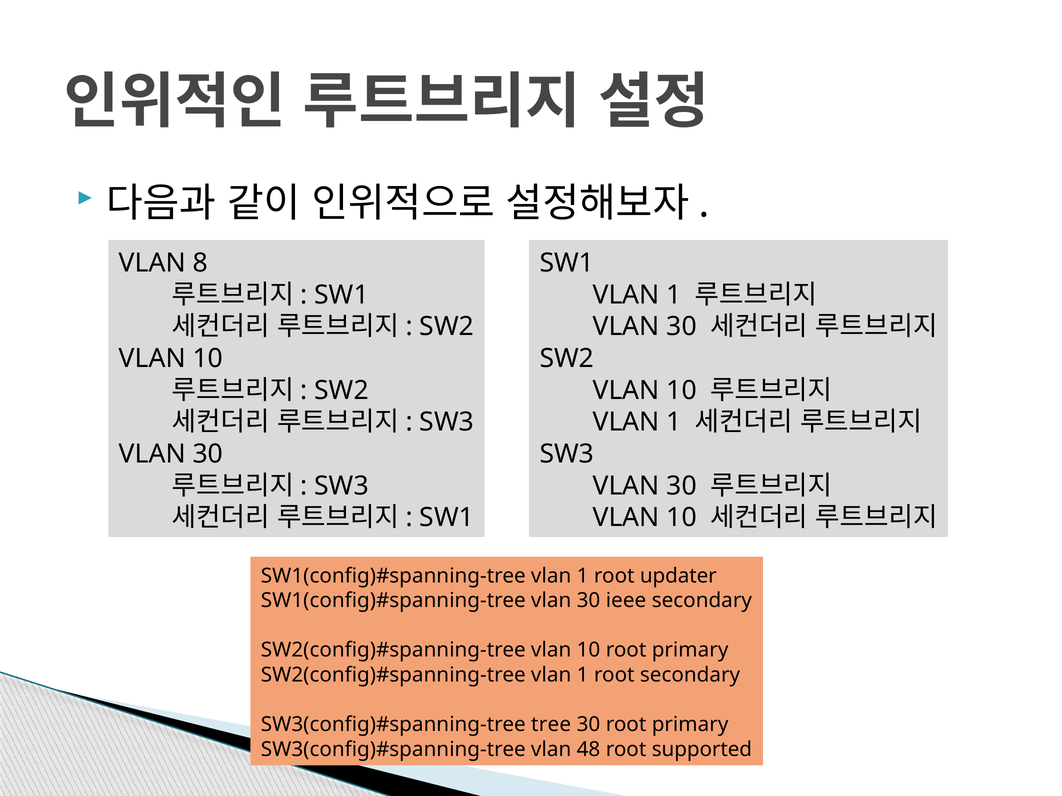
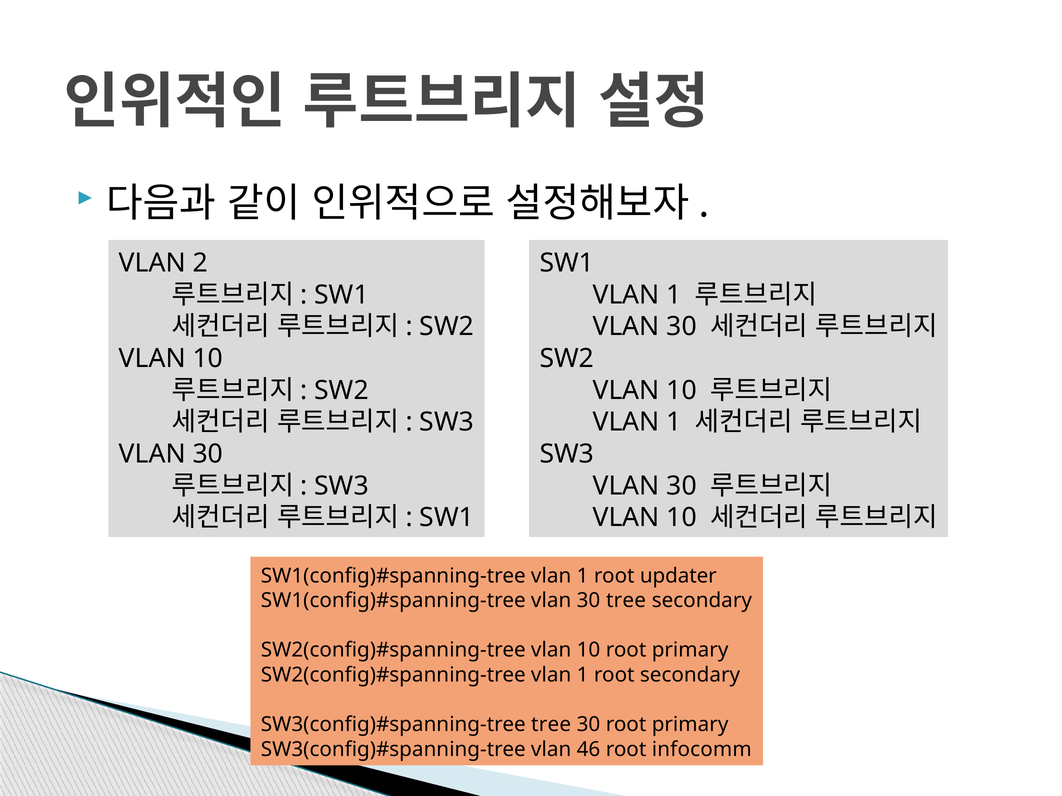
8: 8 -> 2 (200, 263)
30 ieee: ieee -> tree (626, 601)
48: 48 -> 46 (588, 750)
supported: supported -> infocomm (702, 750)
